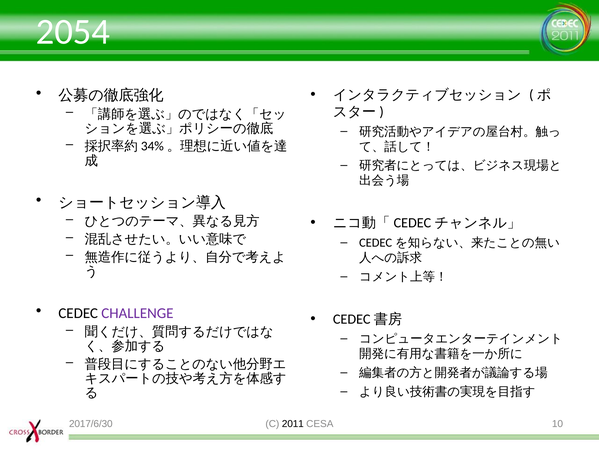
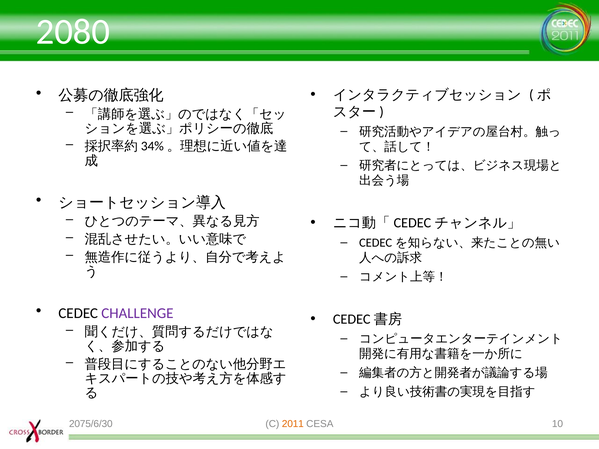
2054: 2054 -> 2080 (73, 32)
2017/6/30: 2017/6/30 -> 2075/6/30 (91, 424)
2011 colour: black -> orange (293, 424)
